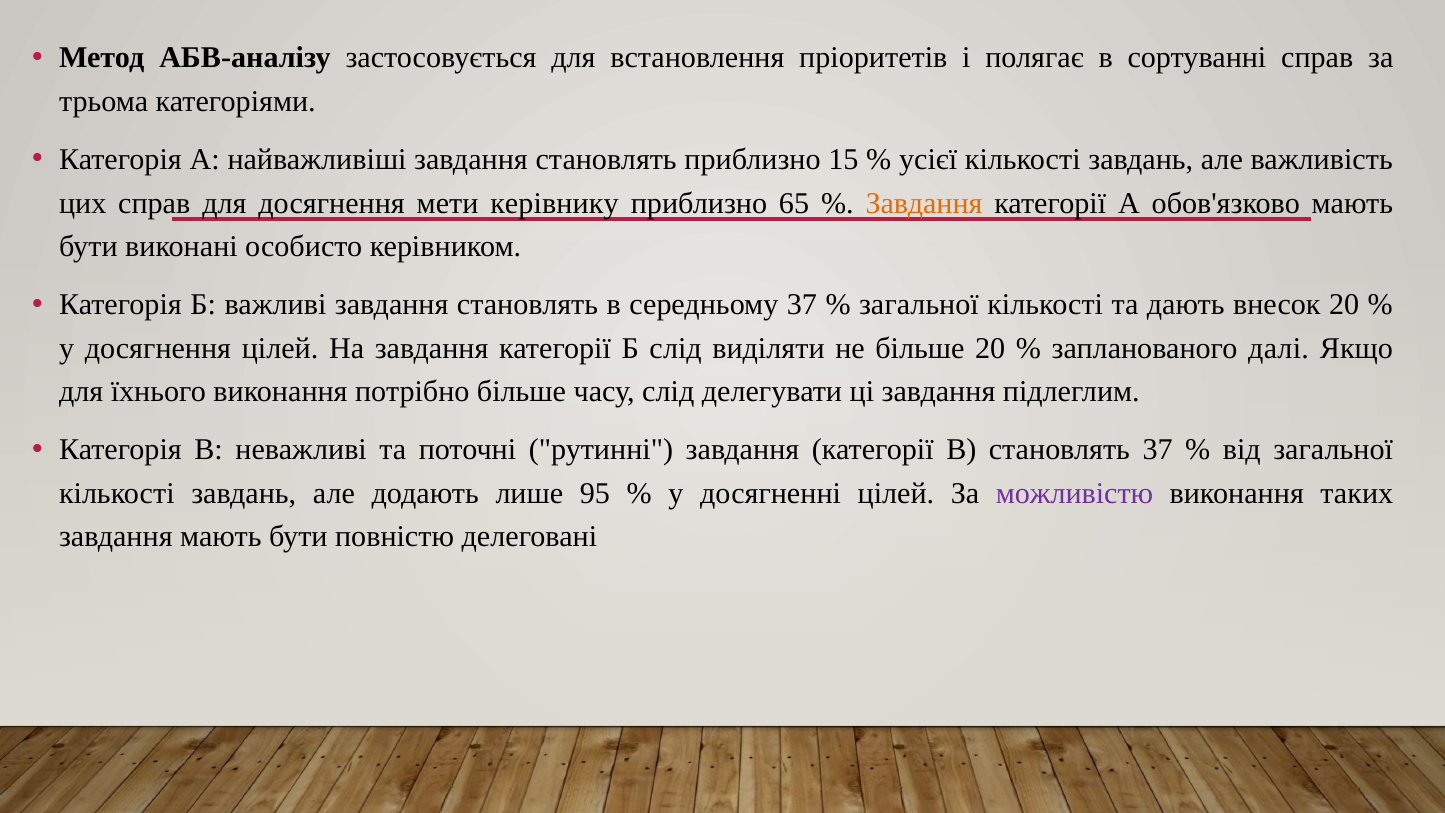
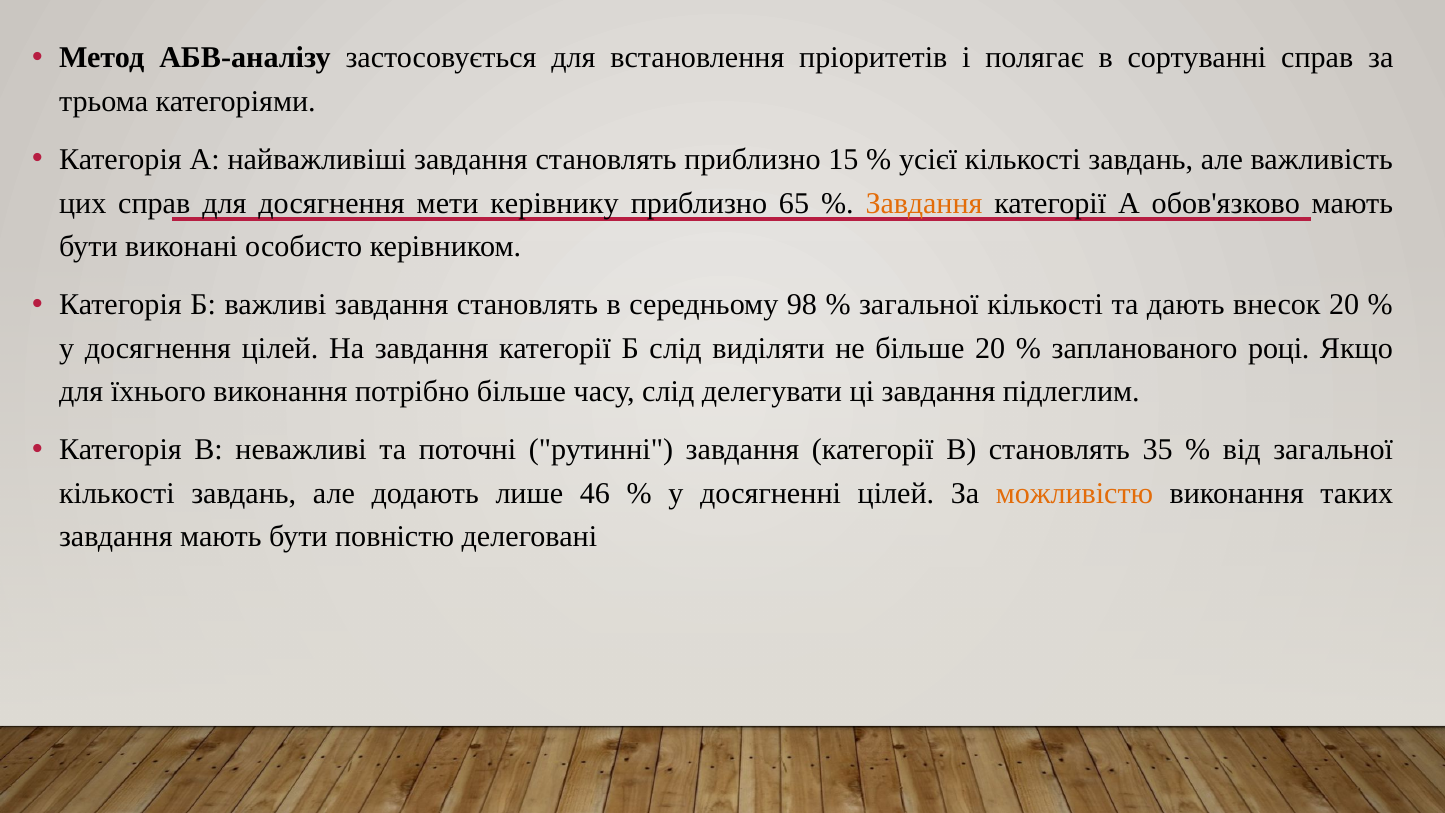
середньому 37: 37 -> 98 (802, 305)
далі: далі -> році (1279, 348)
становлять 37: 37 -> 35 (1158, 450)
95: 95 -> 46 (595, 493)
можливістю colour: purple -> orange (1075, 493)
